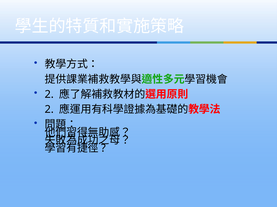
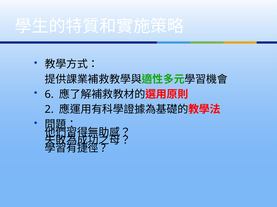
2: 2 -> 6 (49, 95)
